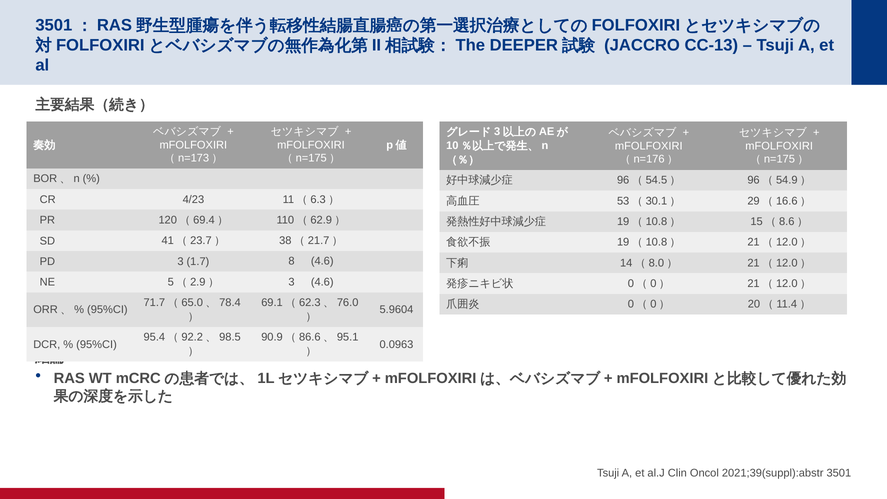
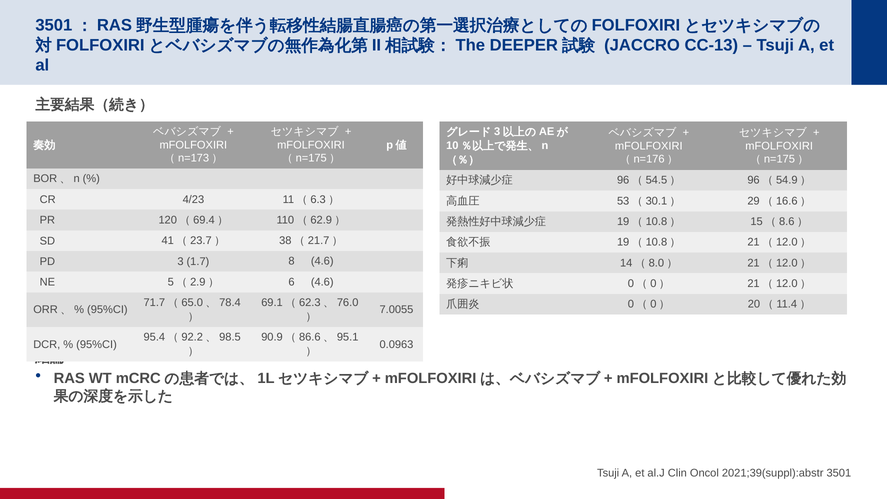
3: 3 -> 6 (292, 282)
5.9604: 5.9604 -> 7.0055 (396, 310)
